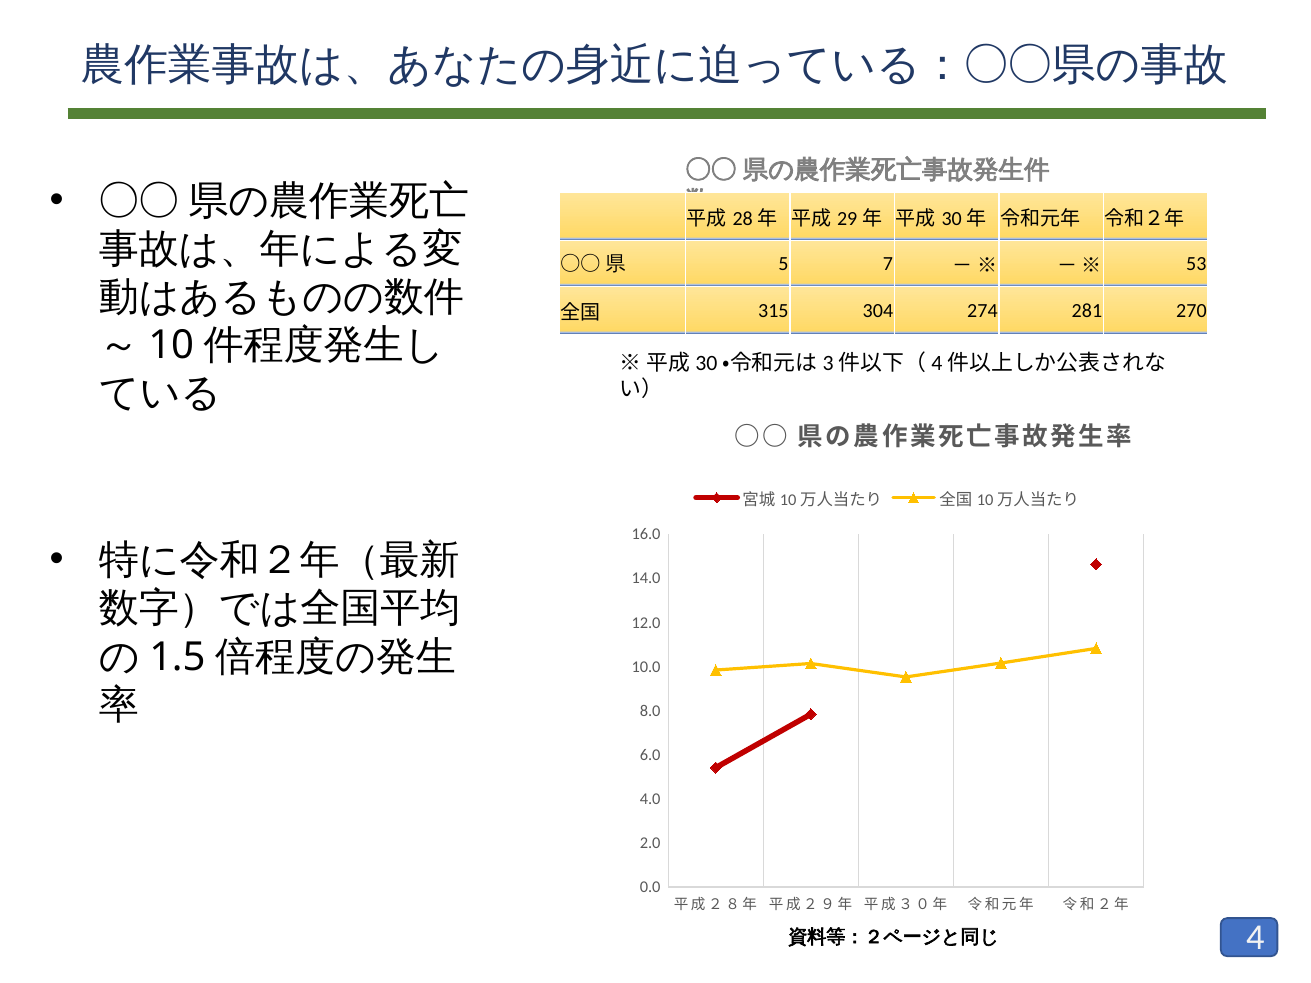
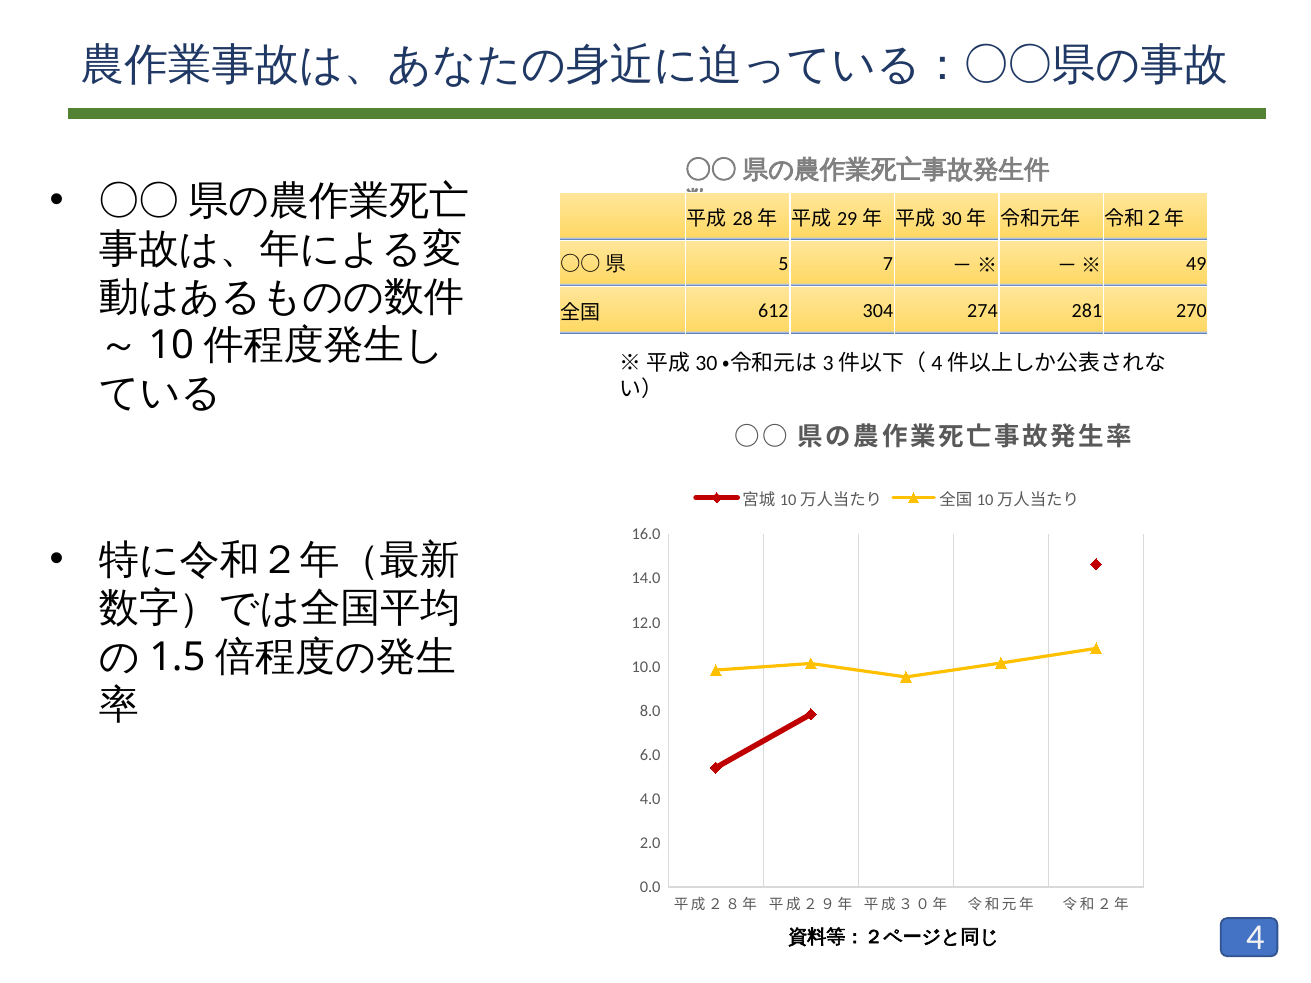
53: 53 -> 49 (1196, 264)
315: 315 -> 612 (773, 311)
